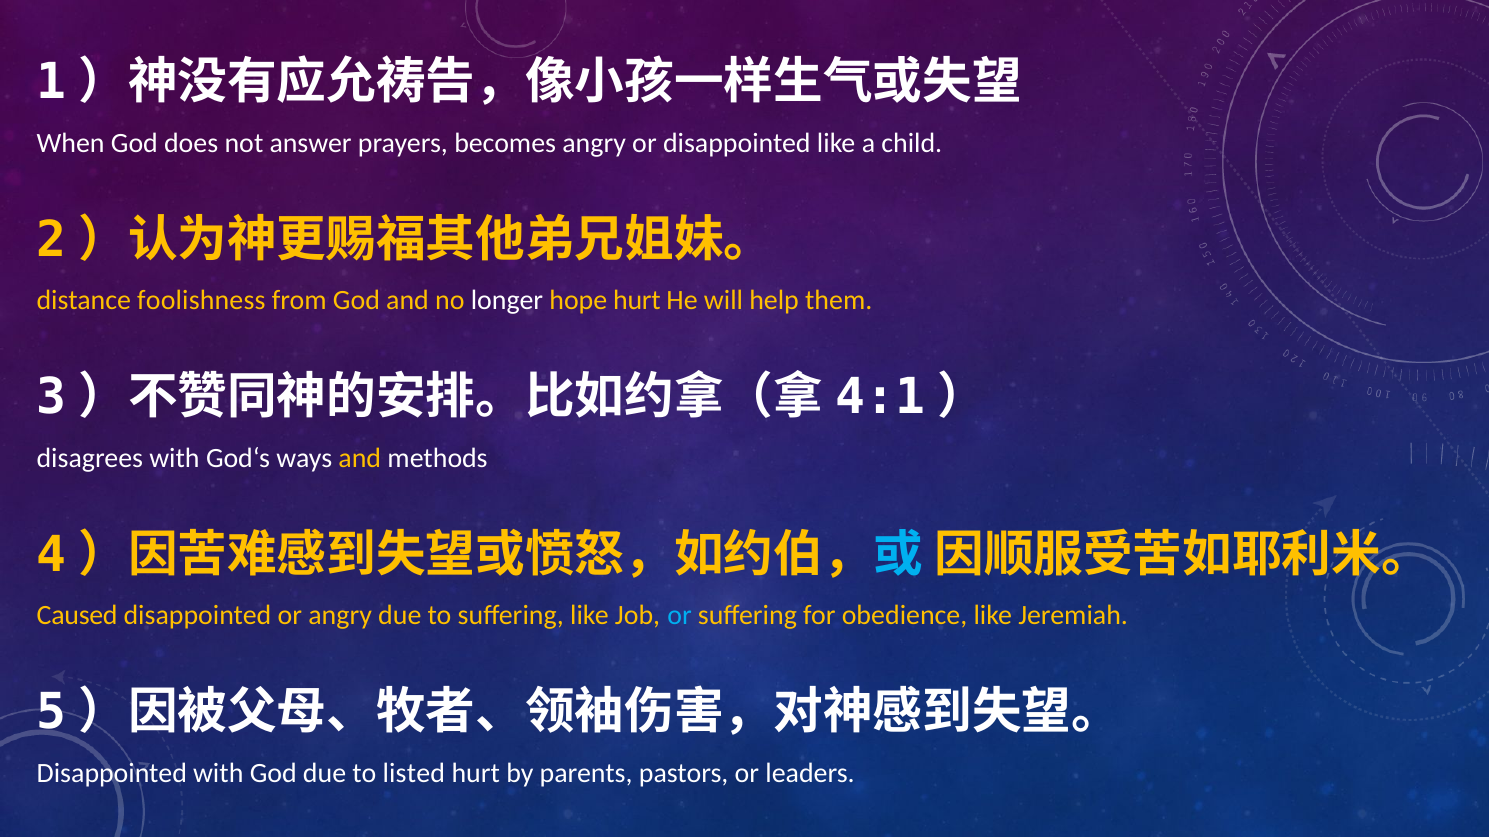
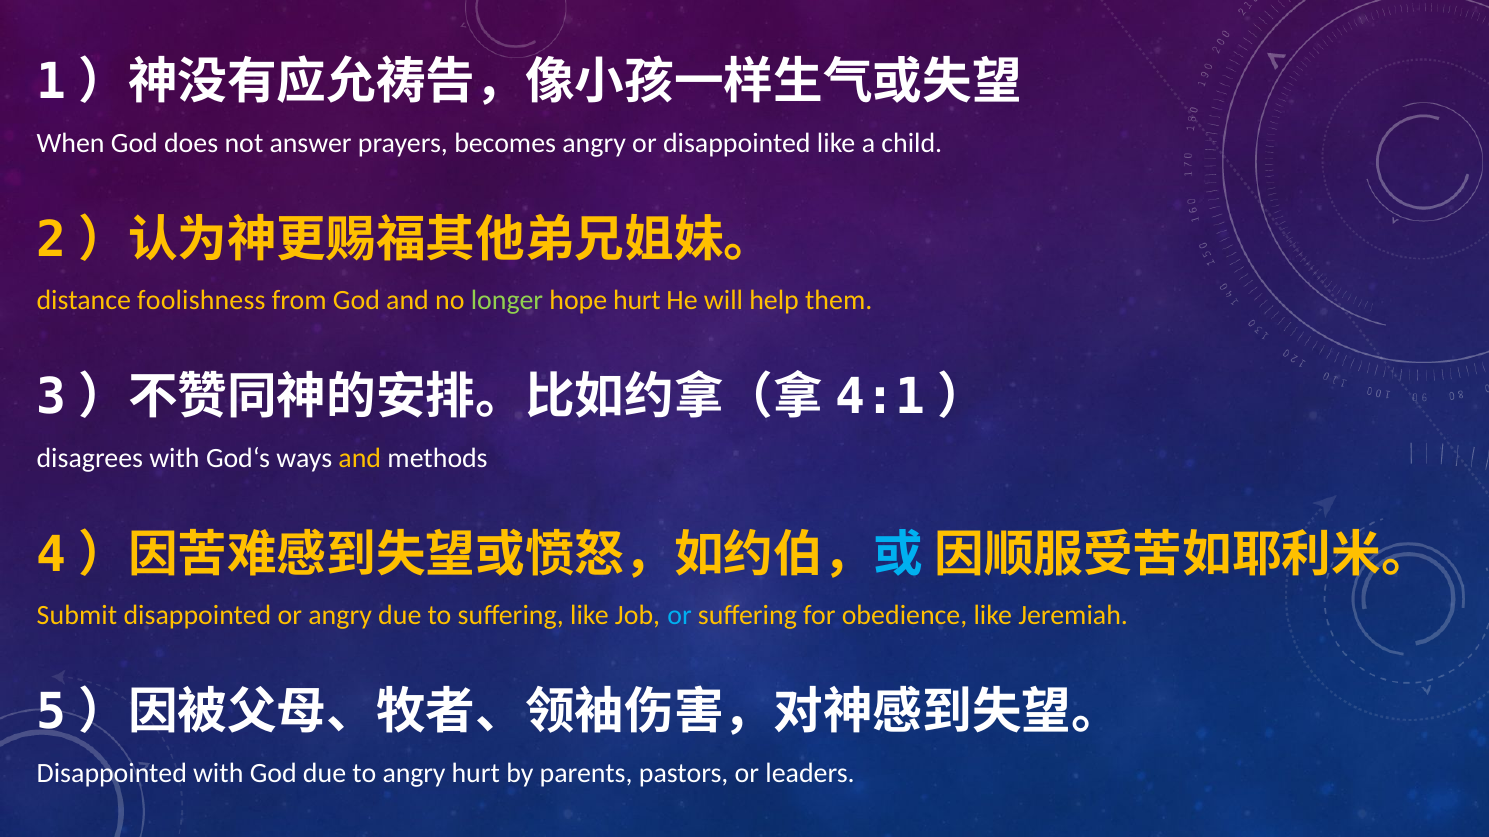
longer colour: white -> light green (507, 301)
Caused: Caused -> Submit (77, 616)
to listed: listed -> angry (414, 774)
